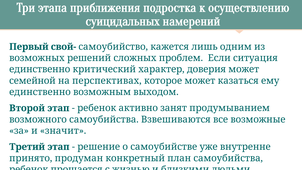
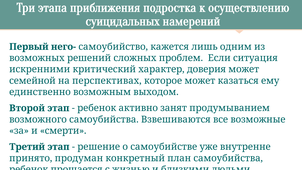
свой-: свой- -> него- (64, 47)
единственно: единственно -> искренними (40, 69)
значит: значит -> смерти (63, 131)
